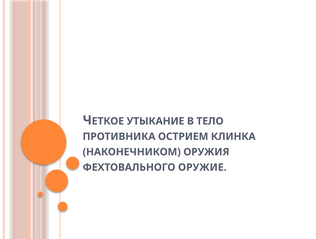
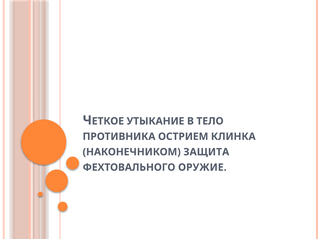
ОРУЖИЯ: ОРУЖИЯ -> ЗАЩИТА (206, 152)
